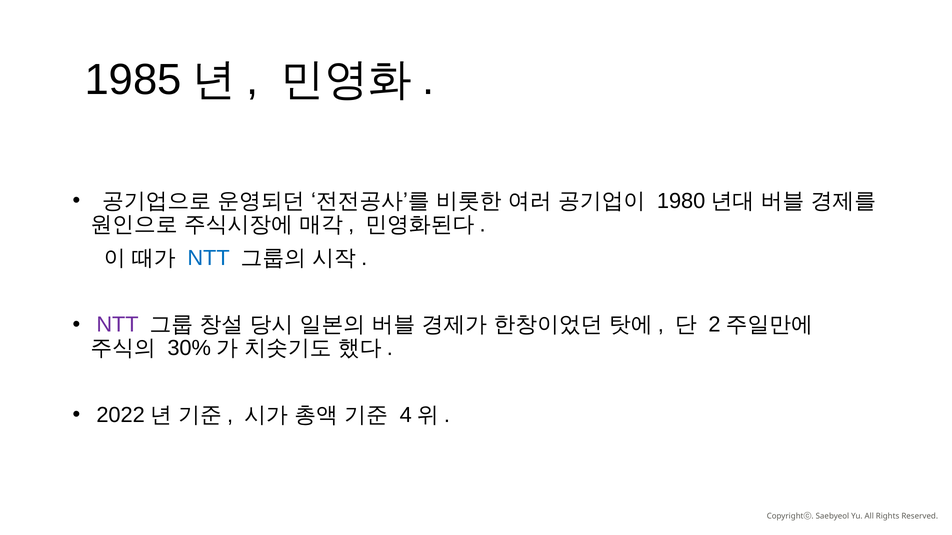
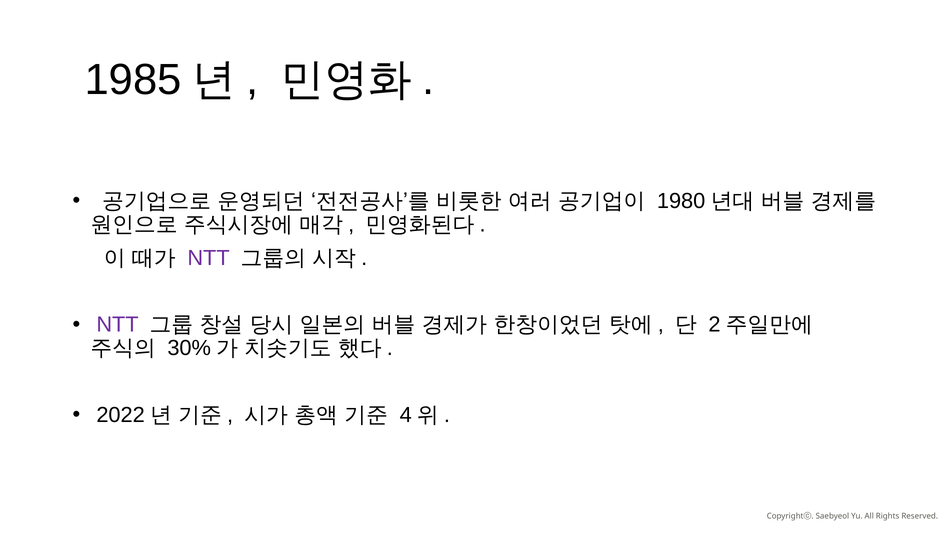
NTT colour: blue -> purple (209, 258)
